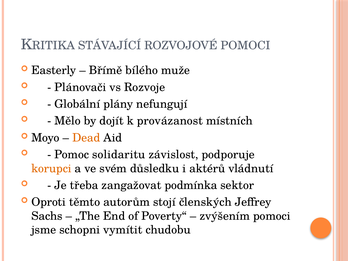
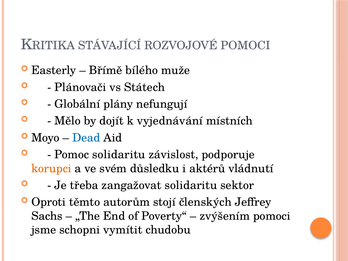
Rozvoje: Rozvoje -> Státech (145, 87)
provázanost: provázanost -> vyjednávání (170, 121)
Dead colour: orange -> blue (86, 138)
zangažovat podmínka: podmínka -> solidaritu (191, 185)
